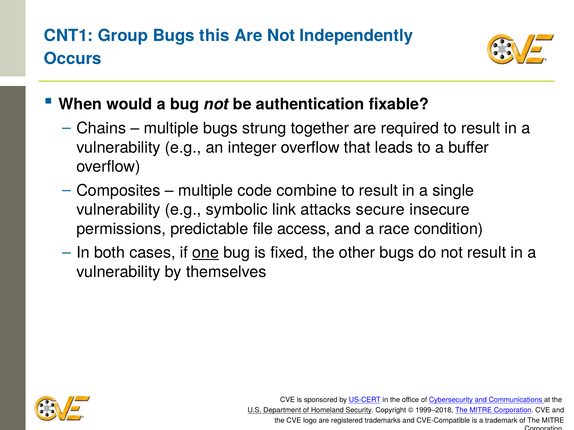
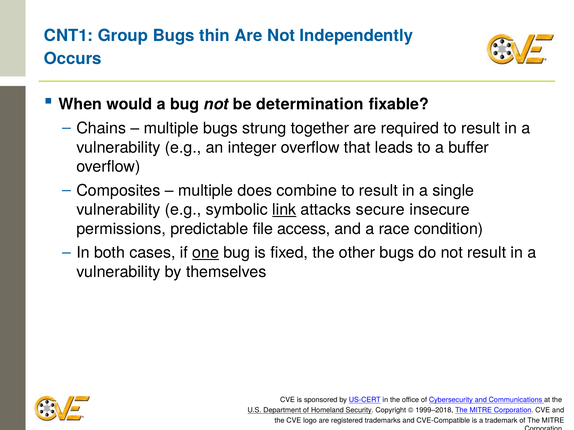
this: this -> thin (215, 36)
authentication: authentication -> determination (310, 104)
code: code -> does (255, 191)
link underline: none -> present (284, 210)
